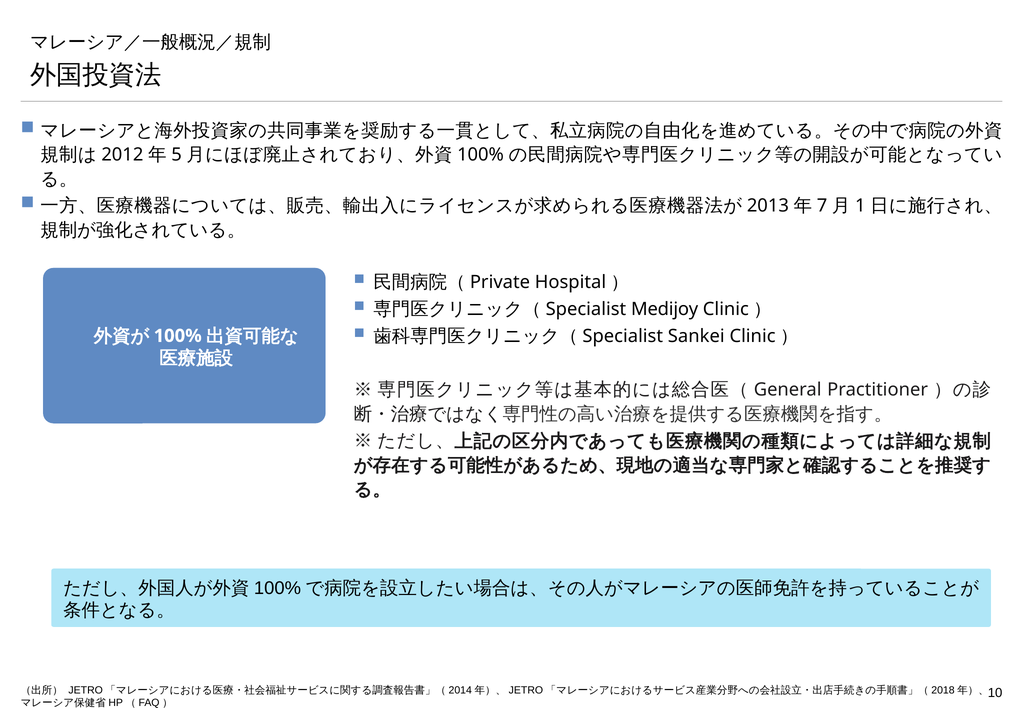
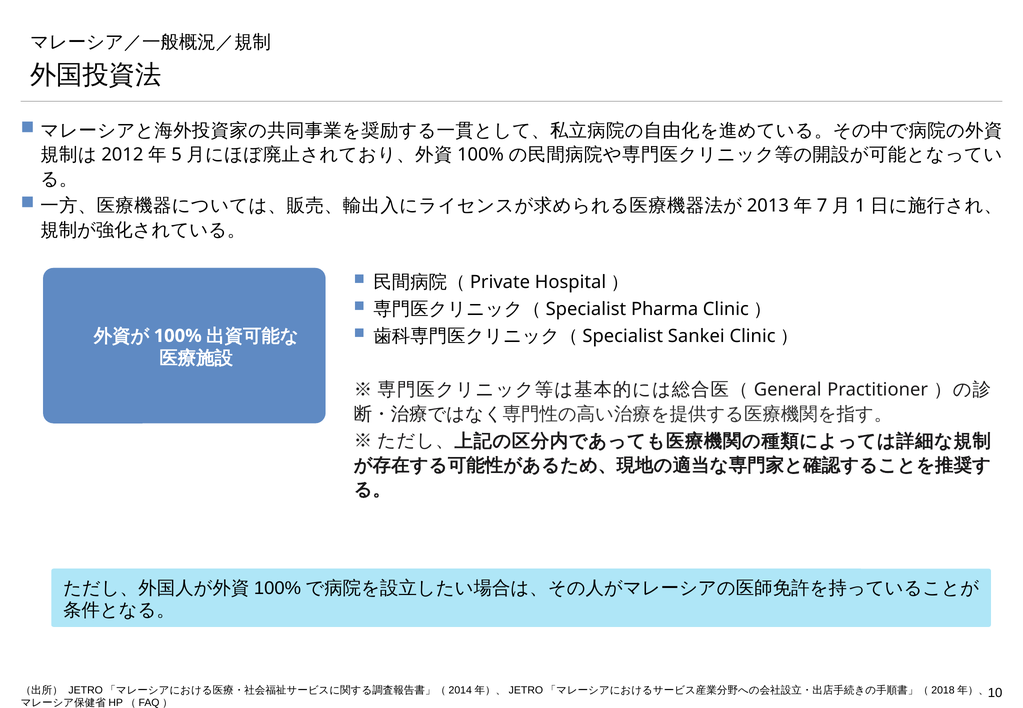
Medijoy: Medijoy -> Pharma (665, 309)
